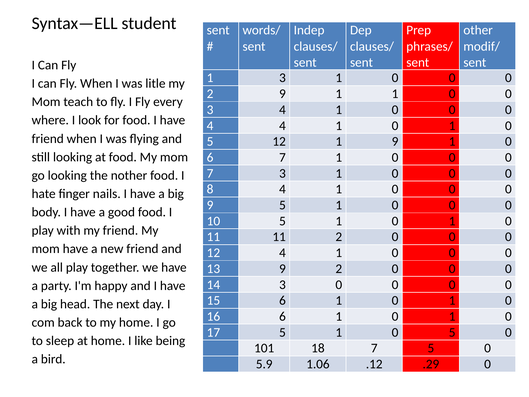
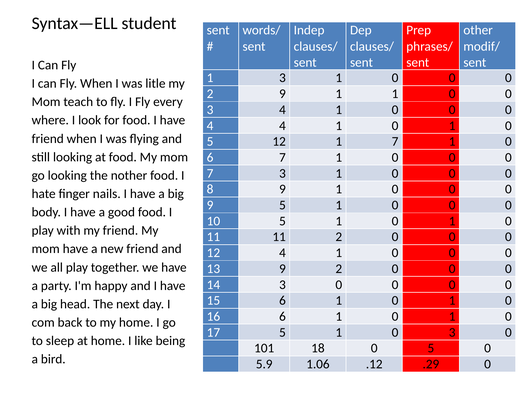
1 9: 9 -> 7 (395, 141)
8 4: 4 -> 9 (282, 189)
5 1 0 5: 5 -> 3 (452, 332)
18 7: 7 -> 0 (374, 348)
